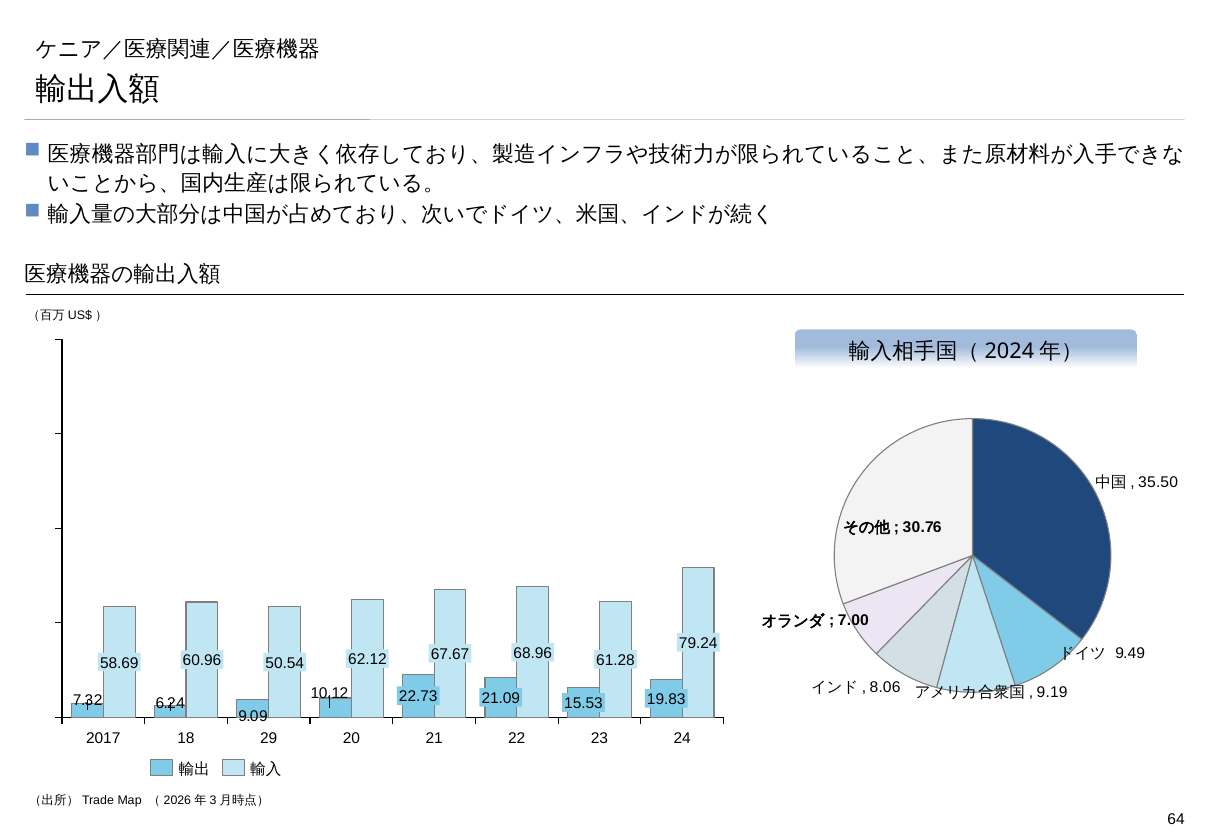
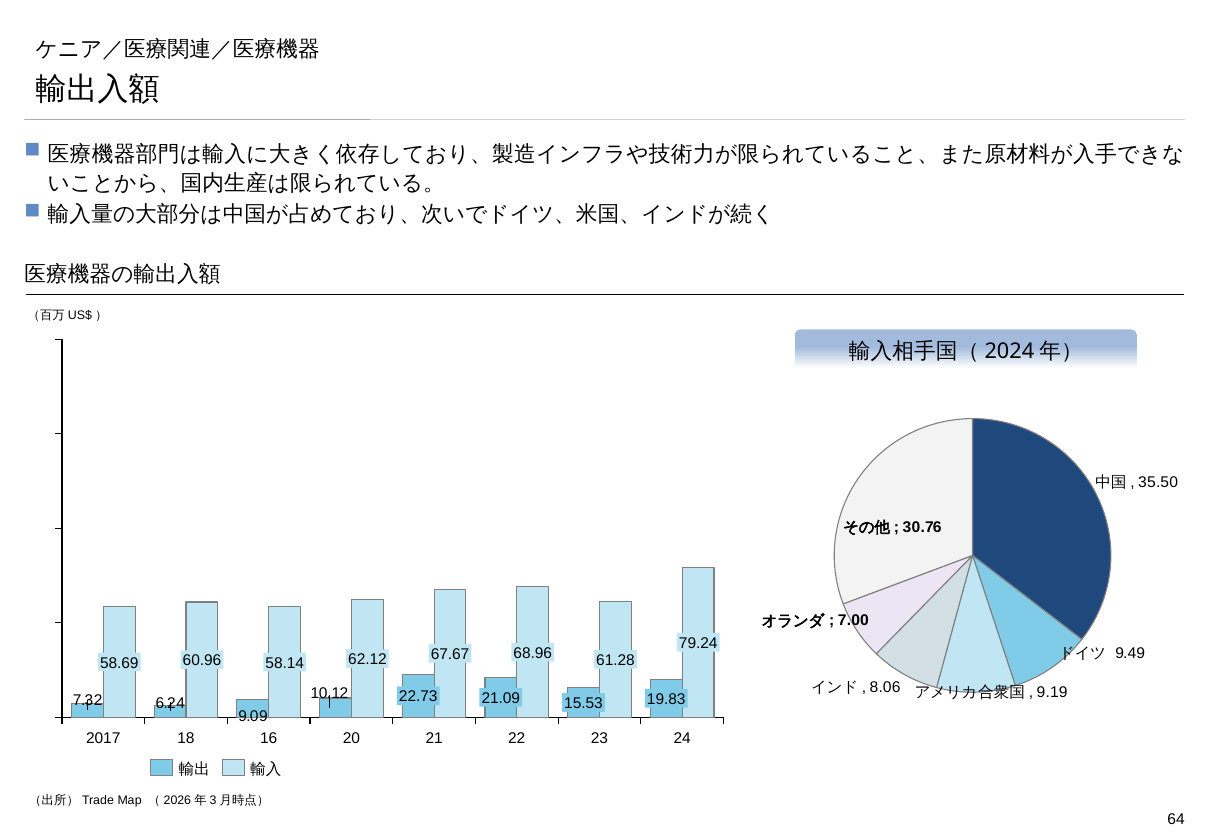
50.54: 50.54 -> 58.14 (285, 663)
29: 29 -> 16 (269, 738)
